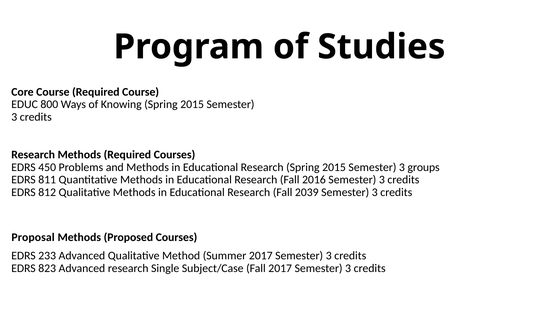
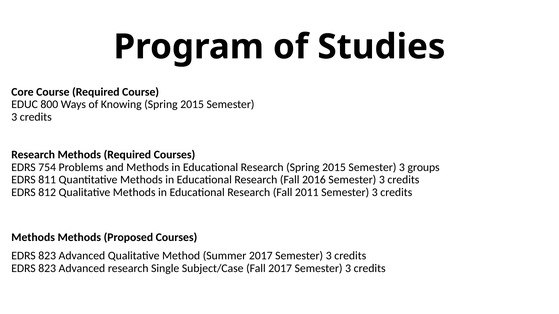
450: 450 -> 754 (47, 167)
2039: 2039 -> 2011 (307, 193)
Proposal: Proposal -> Methods (33, 238)
233: 233 -> 823 (47, 256)
